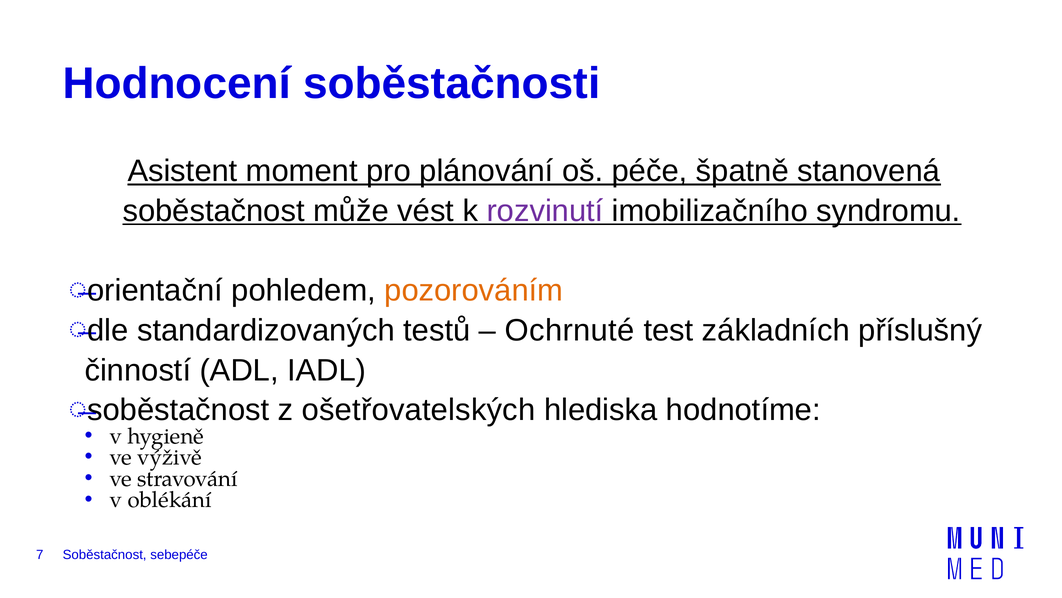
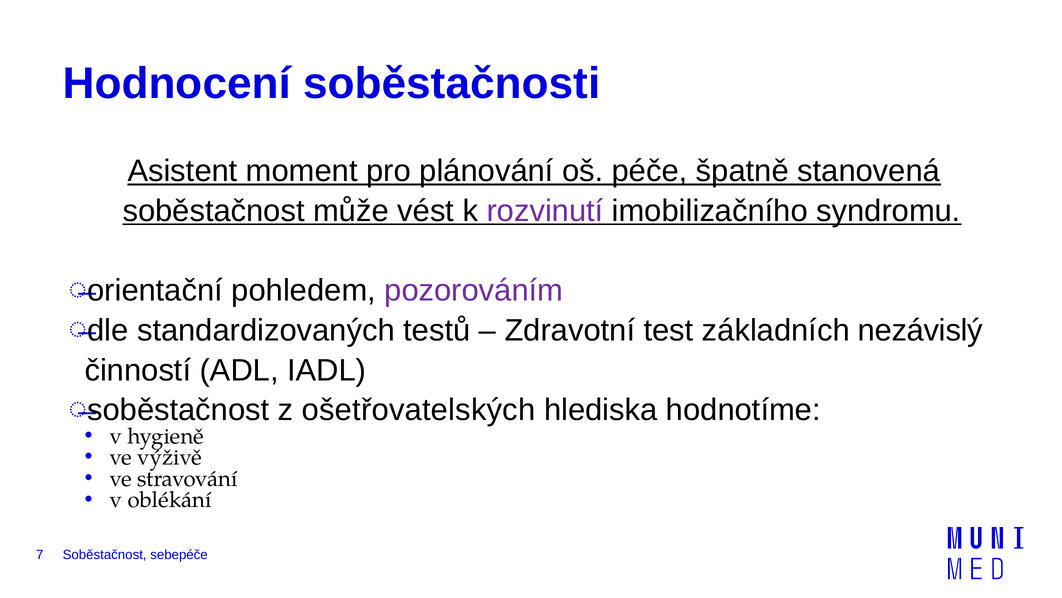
pozorováním colour: orange -> purple (474, 290)
Ochrnuté: Ochrnuté -> Zdravotní (570, 330)
příslušný: příslušný -> nezávislý (920, 330)
